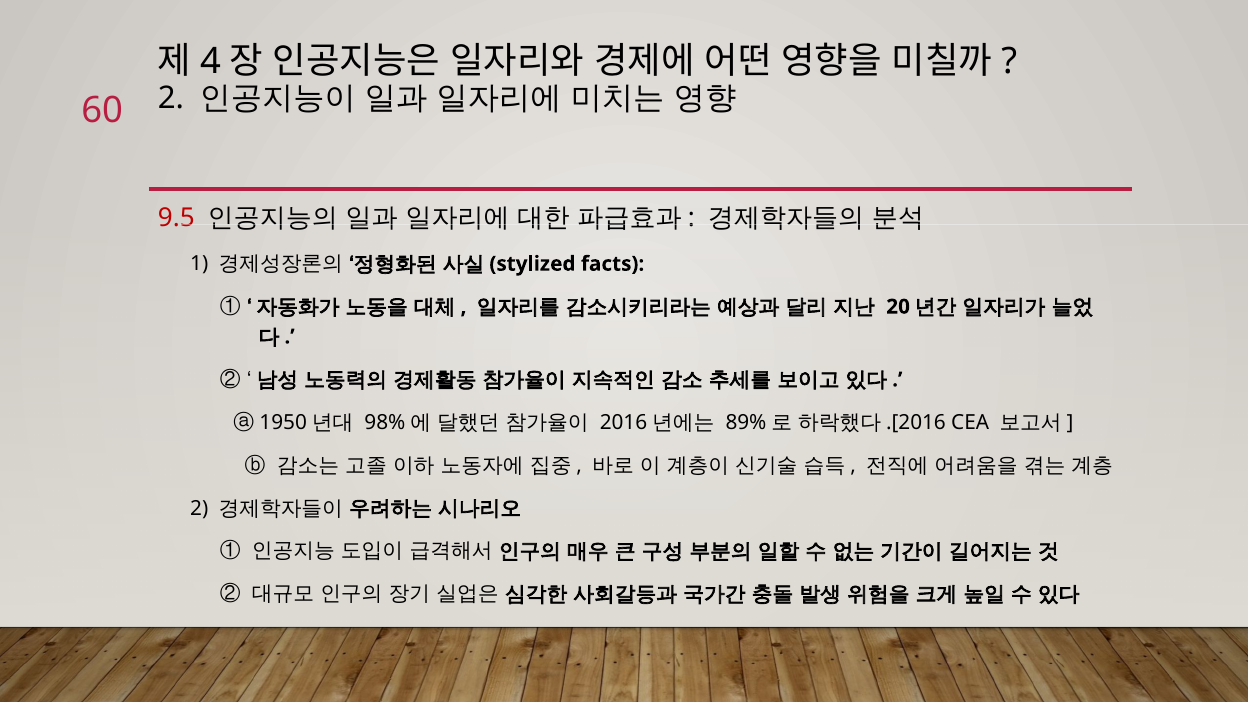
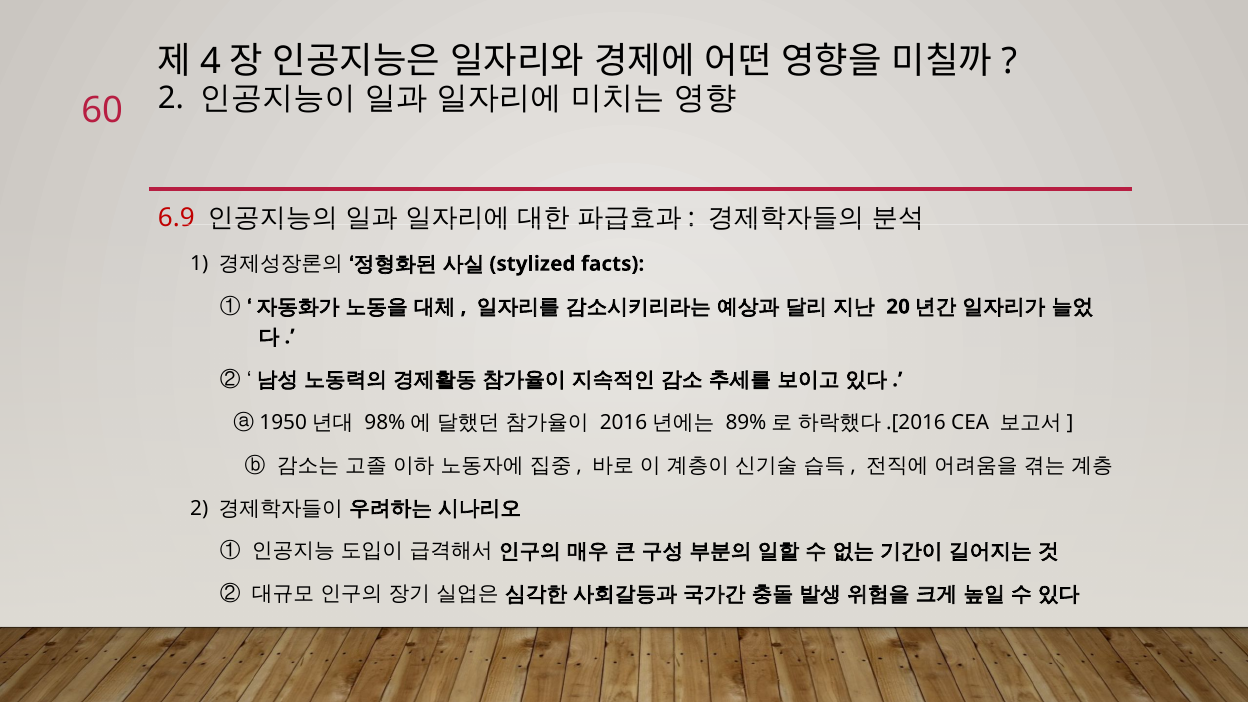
9.5: 9.5 -> 6.9 (176, 218)
